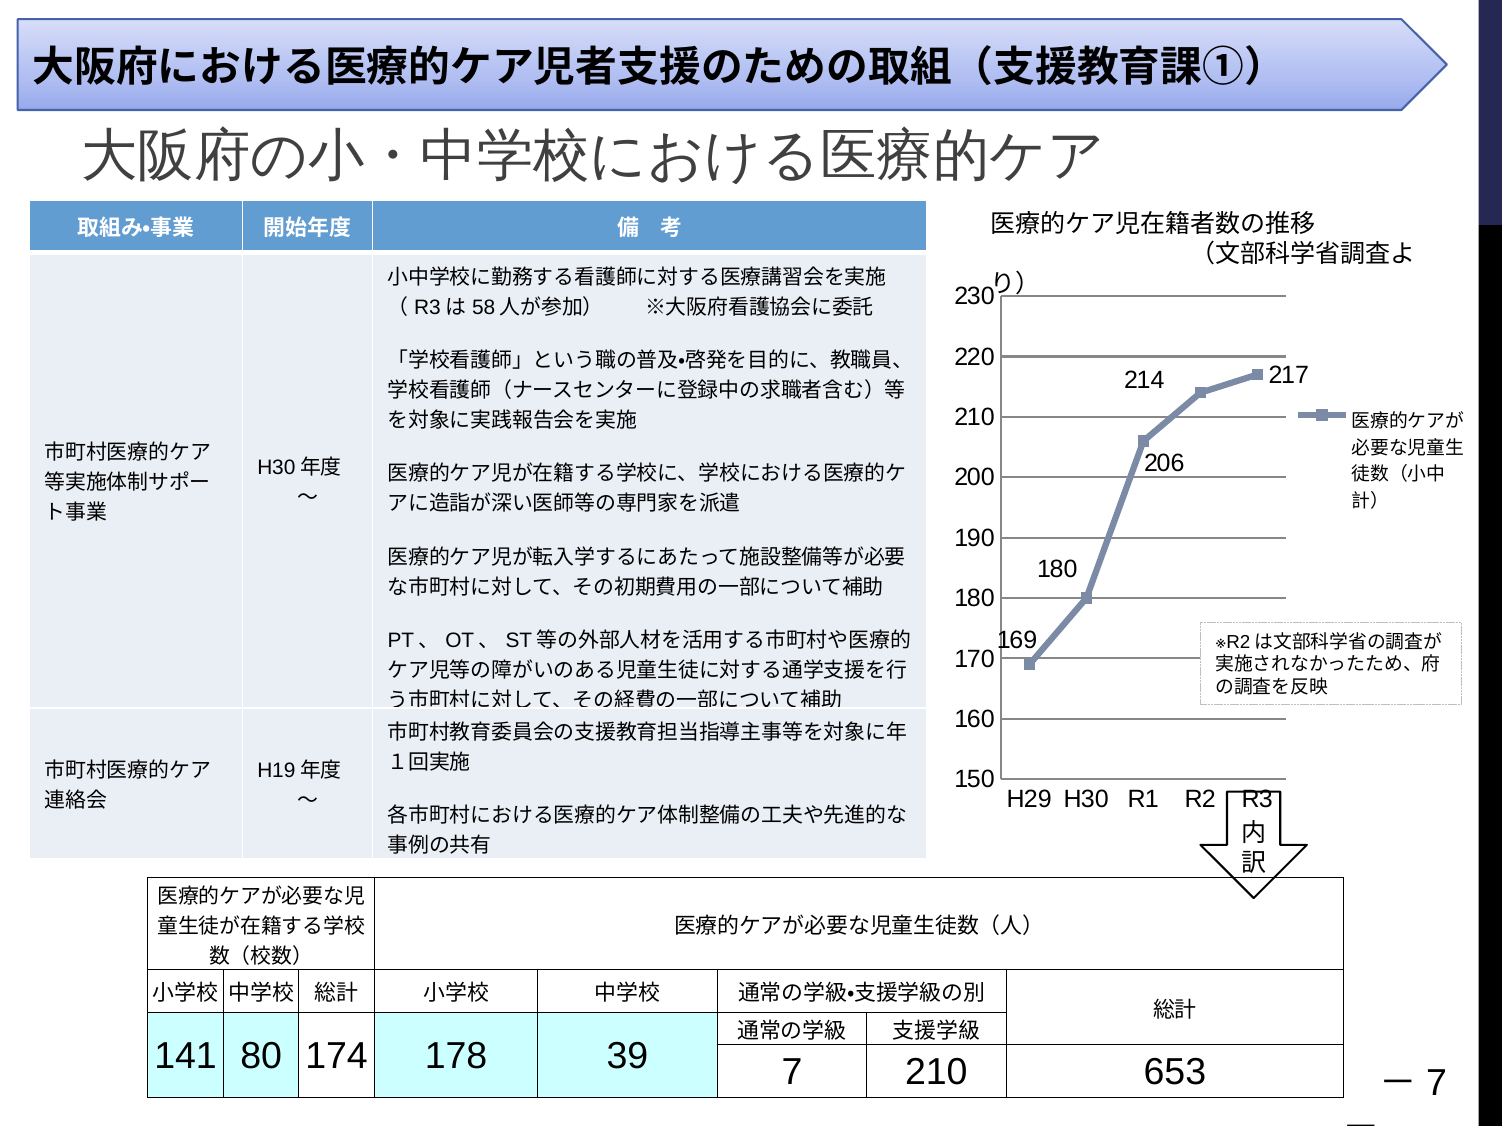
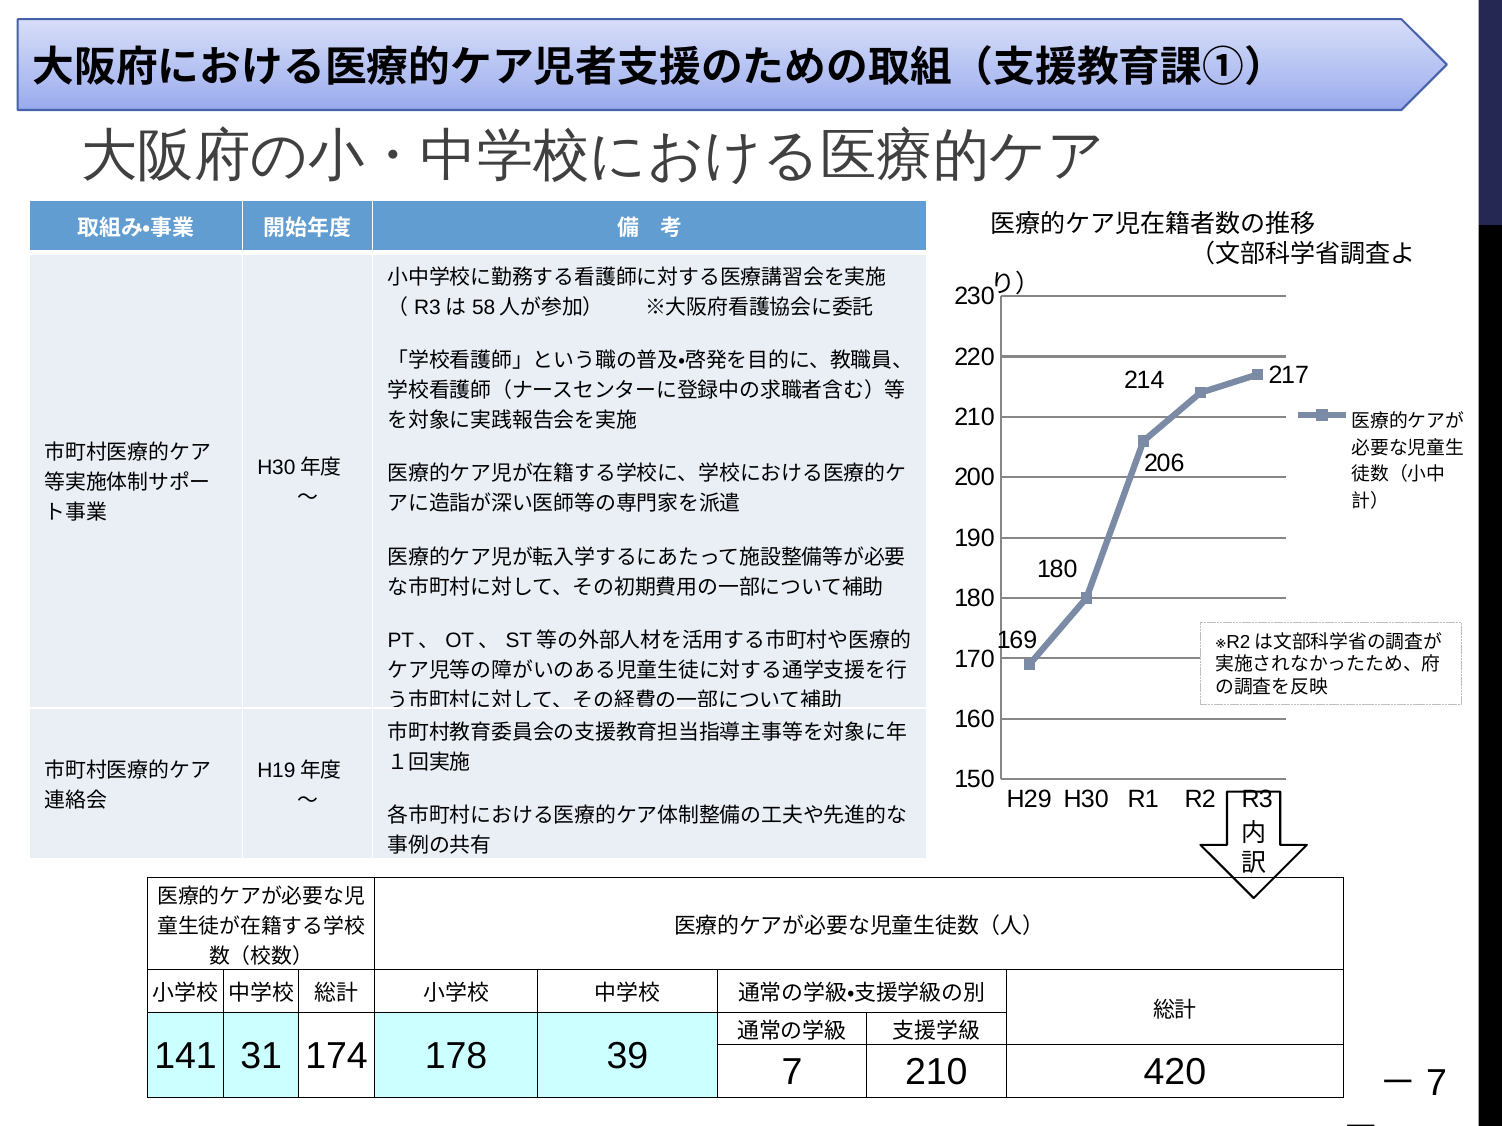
80: 80 -> 31 (261, 1056)
653: 653 -> 420 (1175, 1073)
